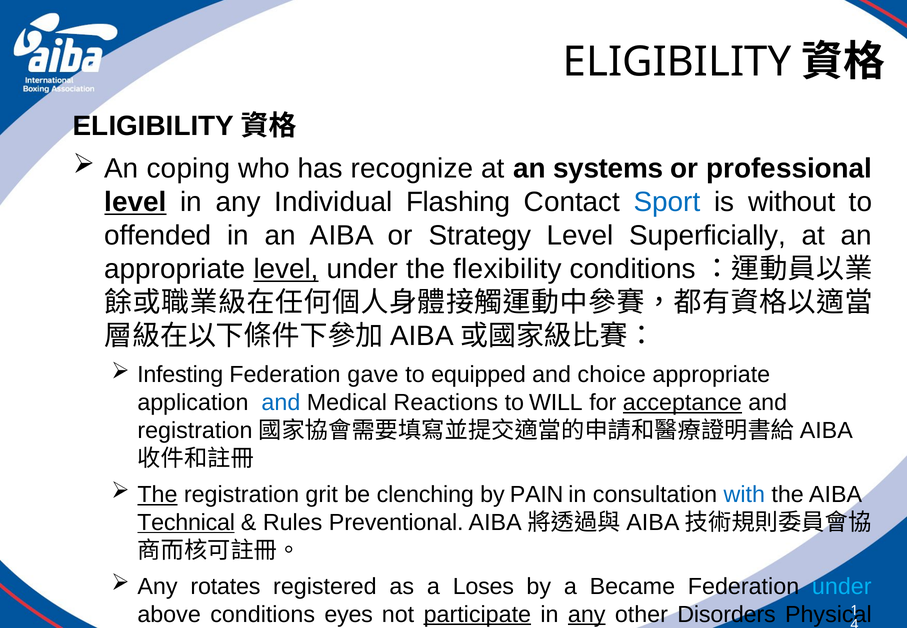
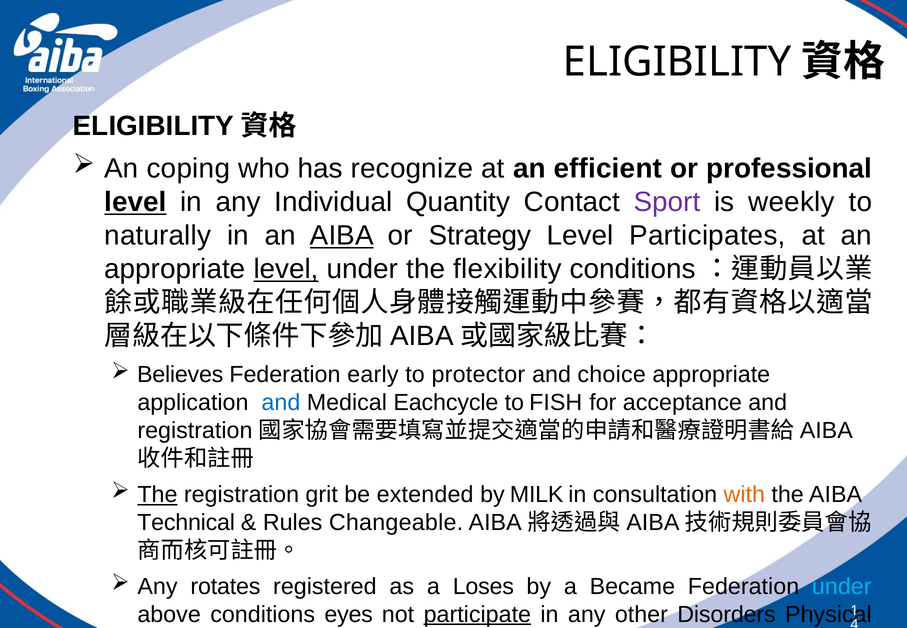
systems: systems -> efficient (608, 169)
Flashing: Flashing -> Quantity (458, 202)
Sport colour: blue -> purple (667, 202)
without: without -> weekly (792, 202)
offended: offended -> naturally (158, 236)
AIBA underline: none -> present (342, 236)
Superficially: Superficially -> Participates (708, 236)
Infesting: Infesting -> Believes (180, 375)
gave: gave -> early (373, 375)
equipped: equipped -> protector (478, 375)
Reactions: Reactions -> Eachcycle (446, 403)
WILL: WILL -> FISH (556, 403)
acceptance underline: present -> none (682, 403)
clenching: clenching -> extended (425, 494)
PAIN: PAIN -> MILK (537, 494)
with colour: blue -> orange (744, 494)
Technical underline: present -> none (186, 522)
Preventional: Preventional -> Changeable (396, 522)
any underline: present -> none (587, 614)
